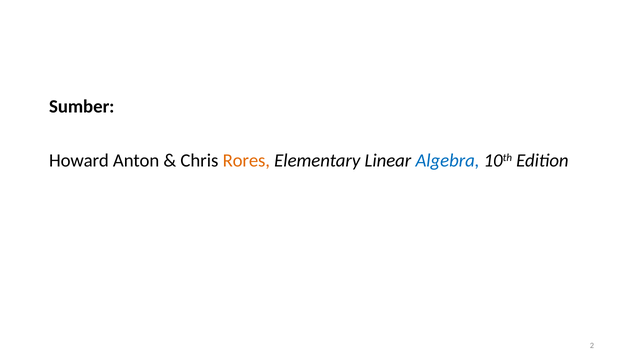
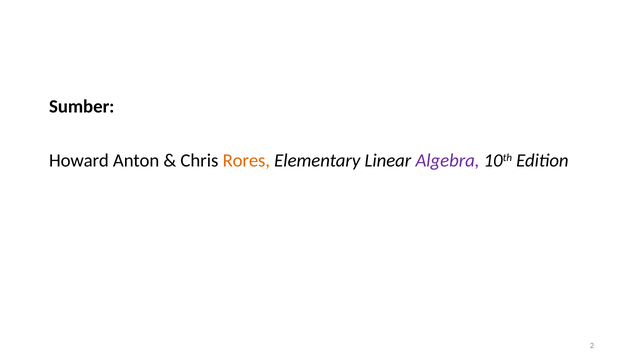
Algebra colour: blue -> purple (448, 161)
